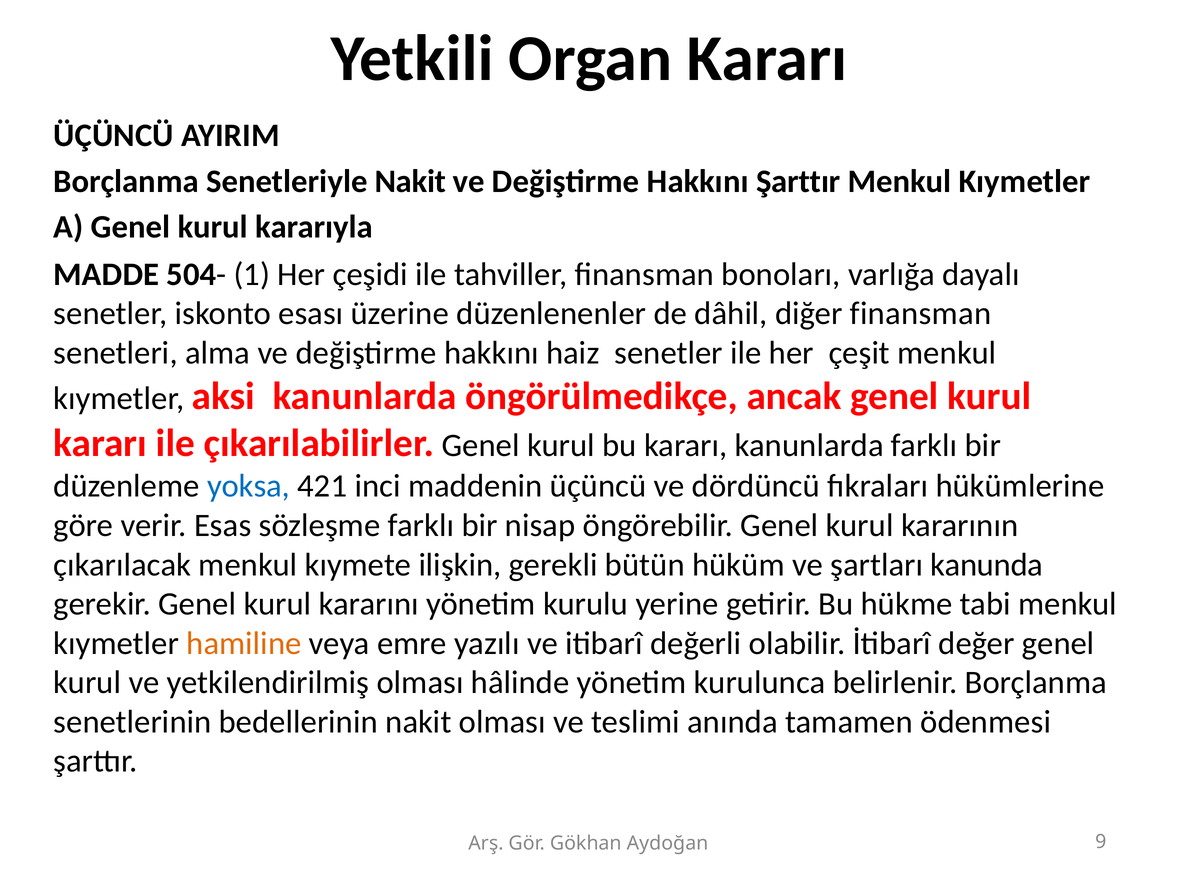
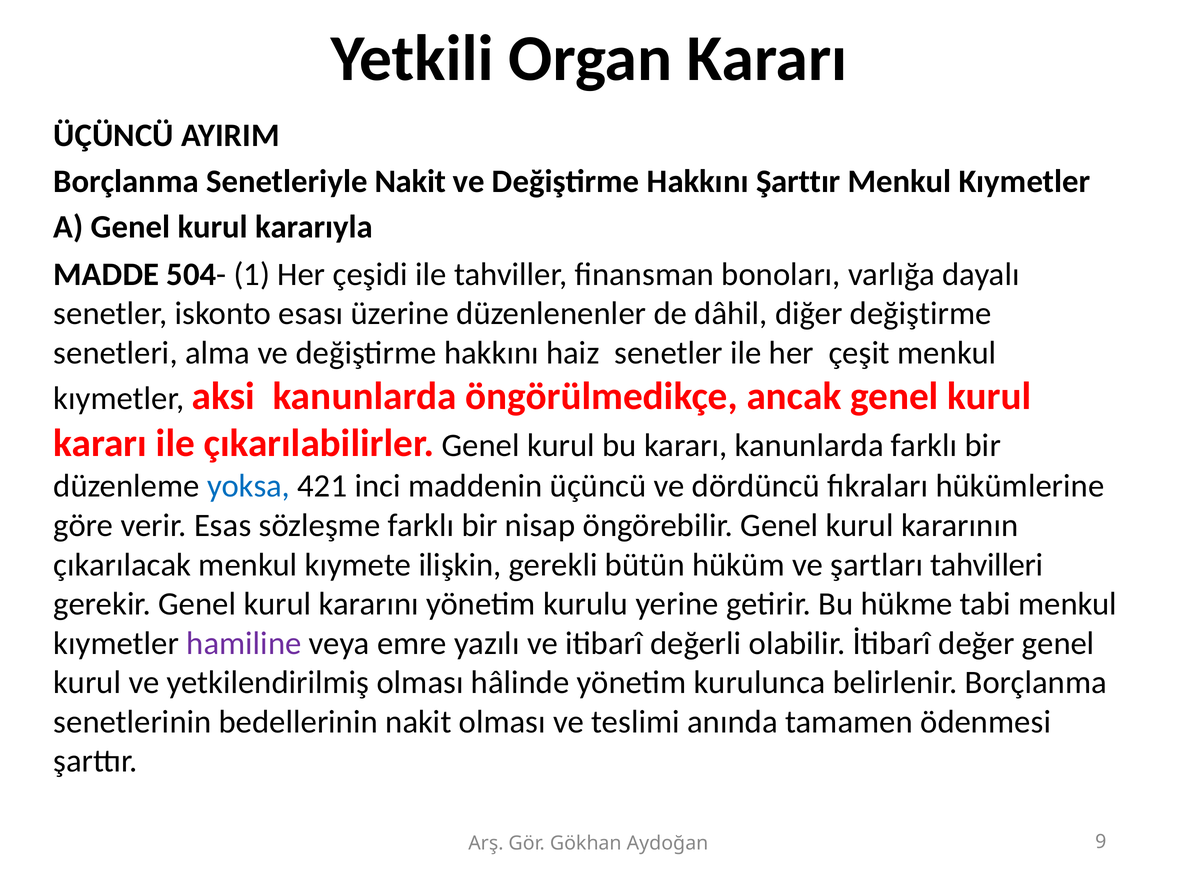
diğer finansman: finansman -> değiştirme (921, 313)
kanunda: kanunda -> tahvilleri (987, 565)
hamiline colour: orange -> purple (244, 643)
